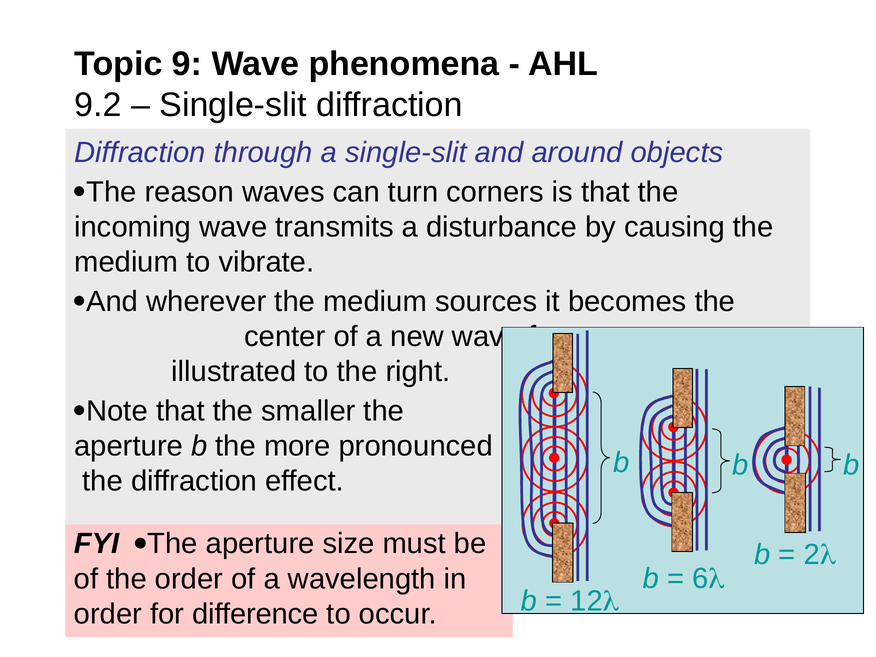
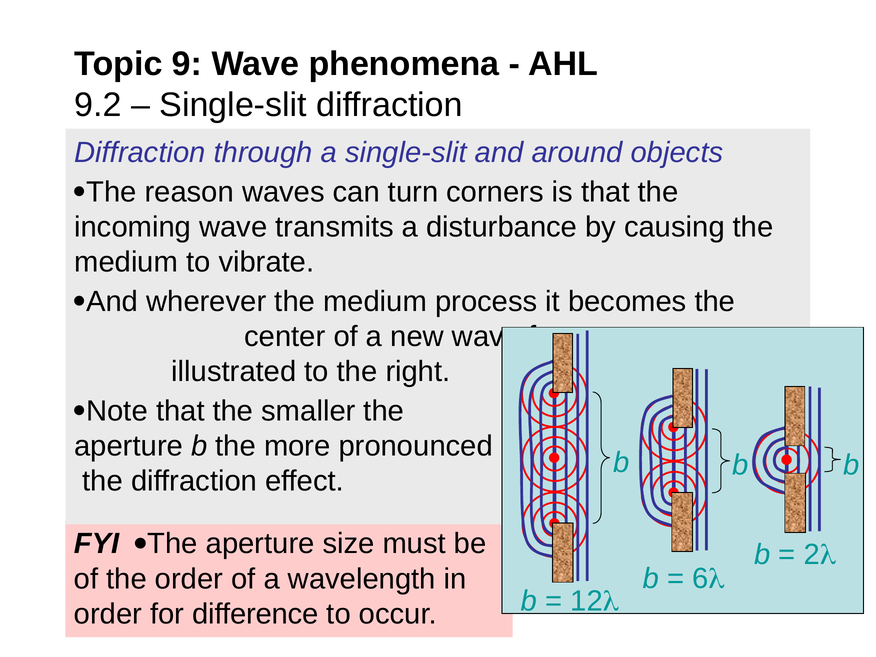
sources: sources -> process (486, 301)
